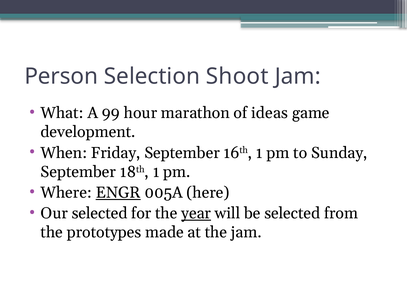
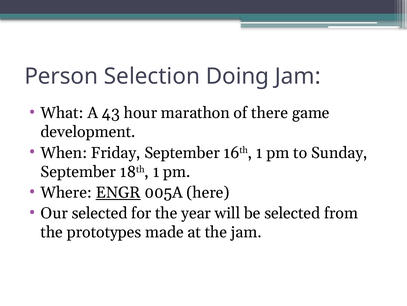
Shoot: Shoot -> Doing (238, 76)
99: 99 -> 43 (111, 113)
ideas: ideas -> there (270, 113)
year underline: present -> none (196, 213)
